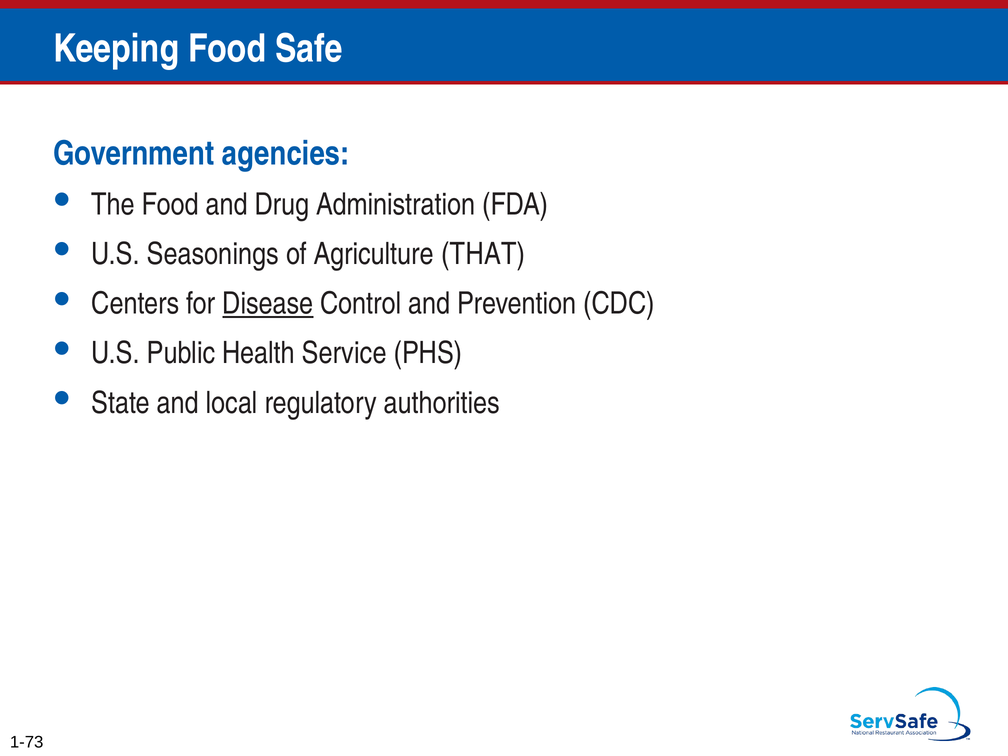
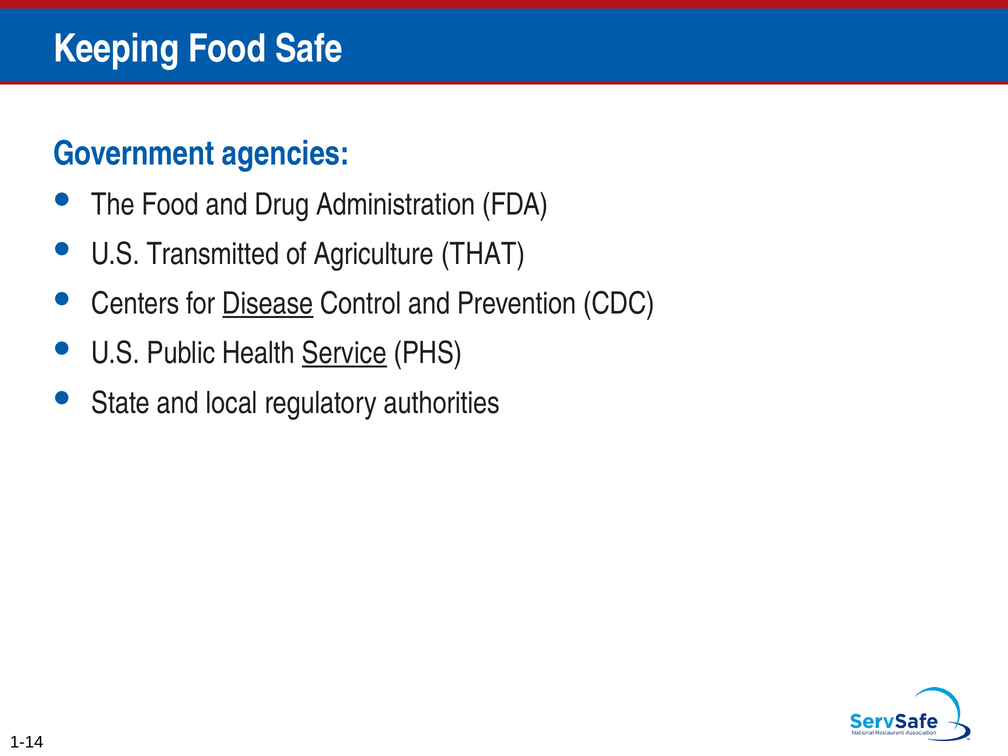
Seasonings: Seasonings -> Transmitted (213, 254)
Service underline: none -> present (344, 353)
1-73: 1-73 -> 1-14 (27, 742)
